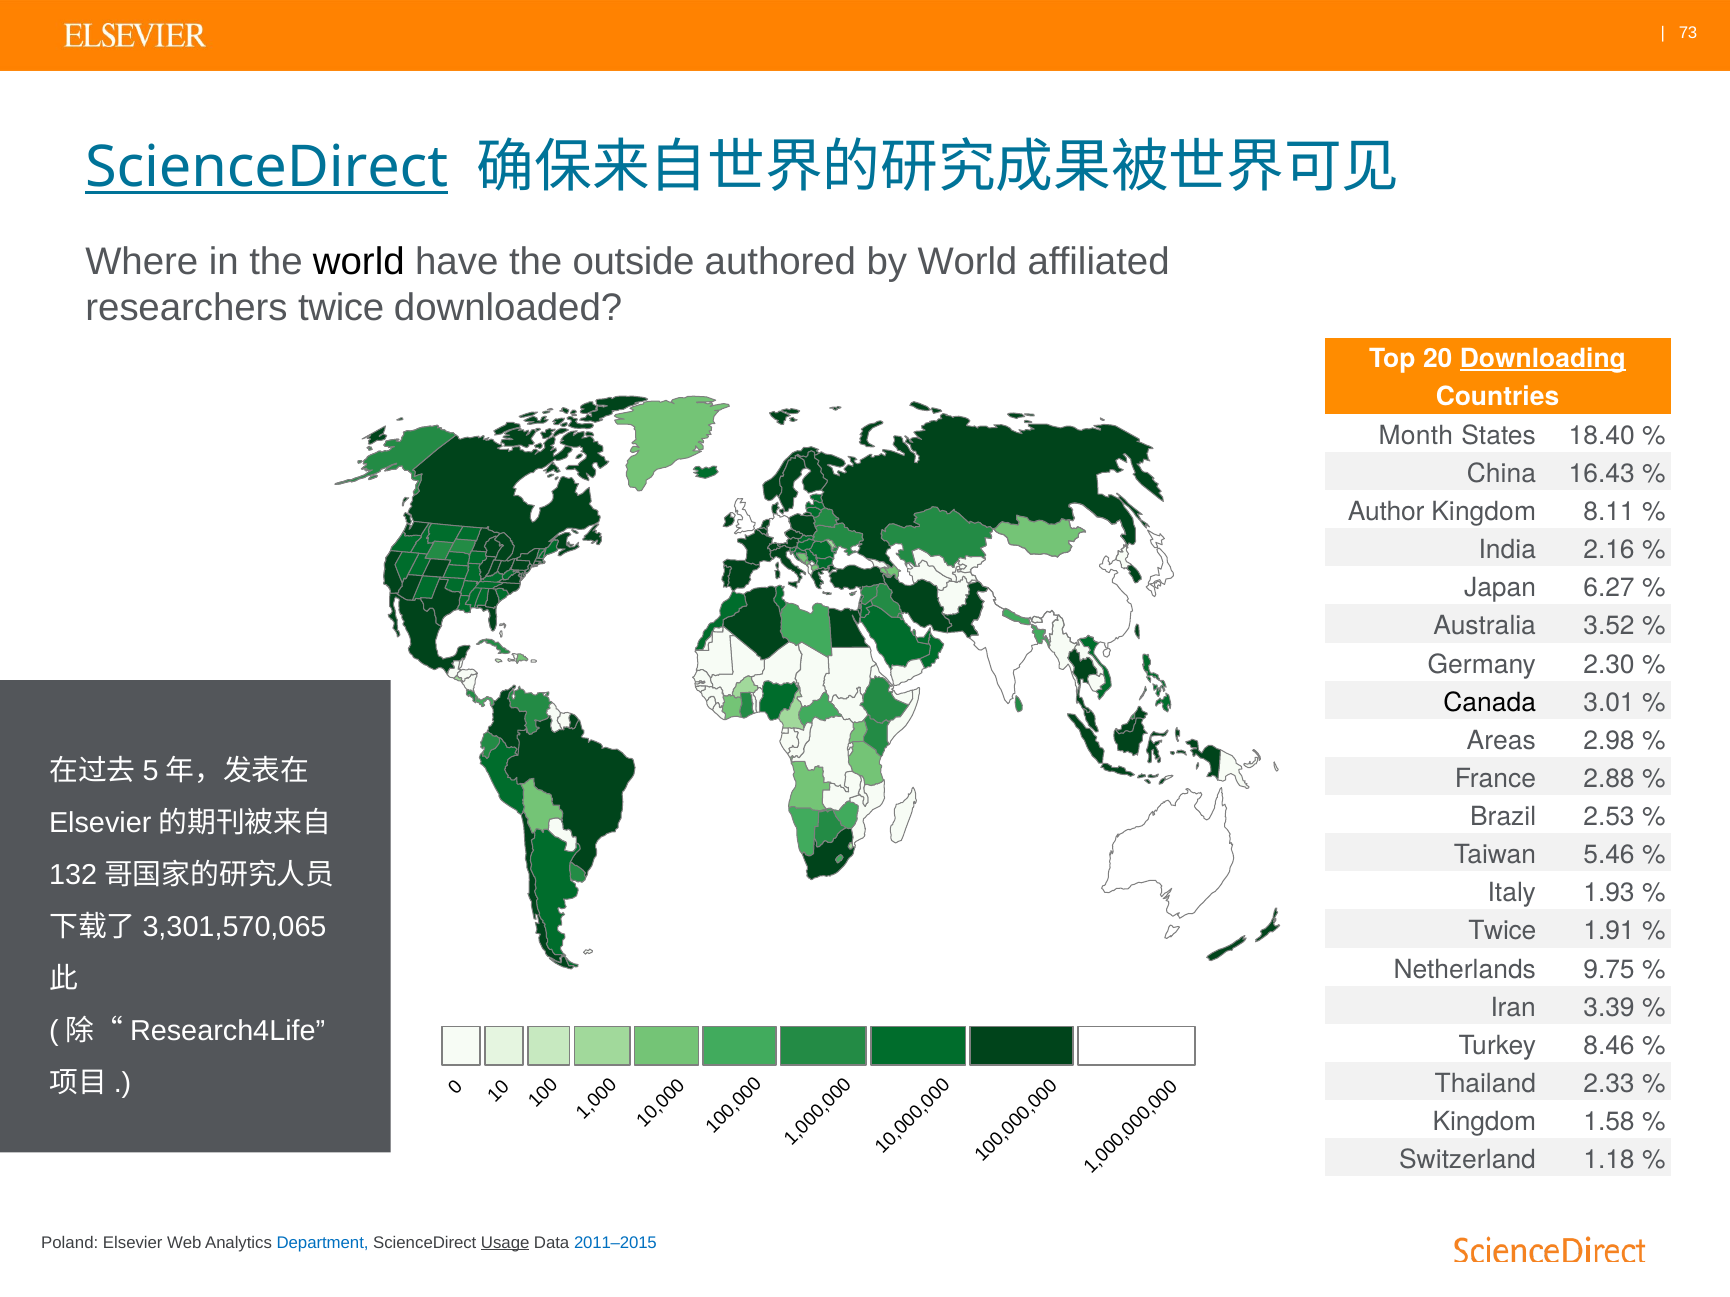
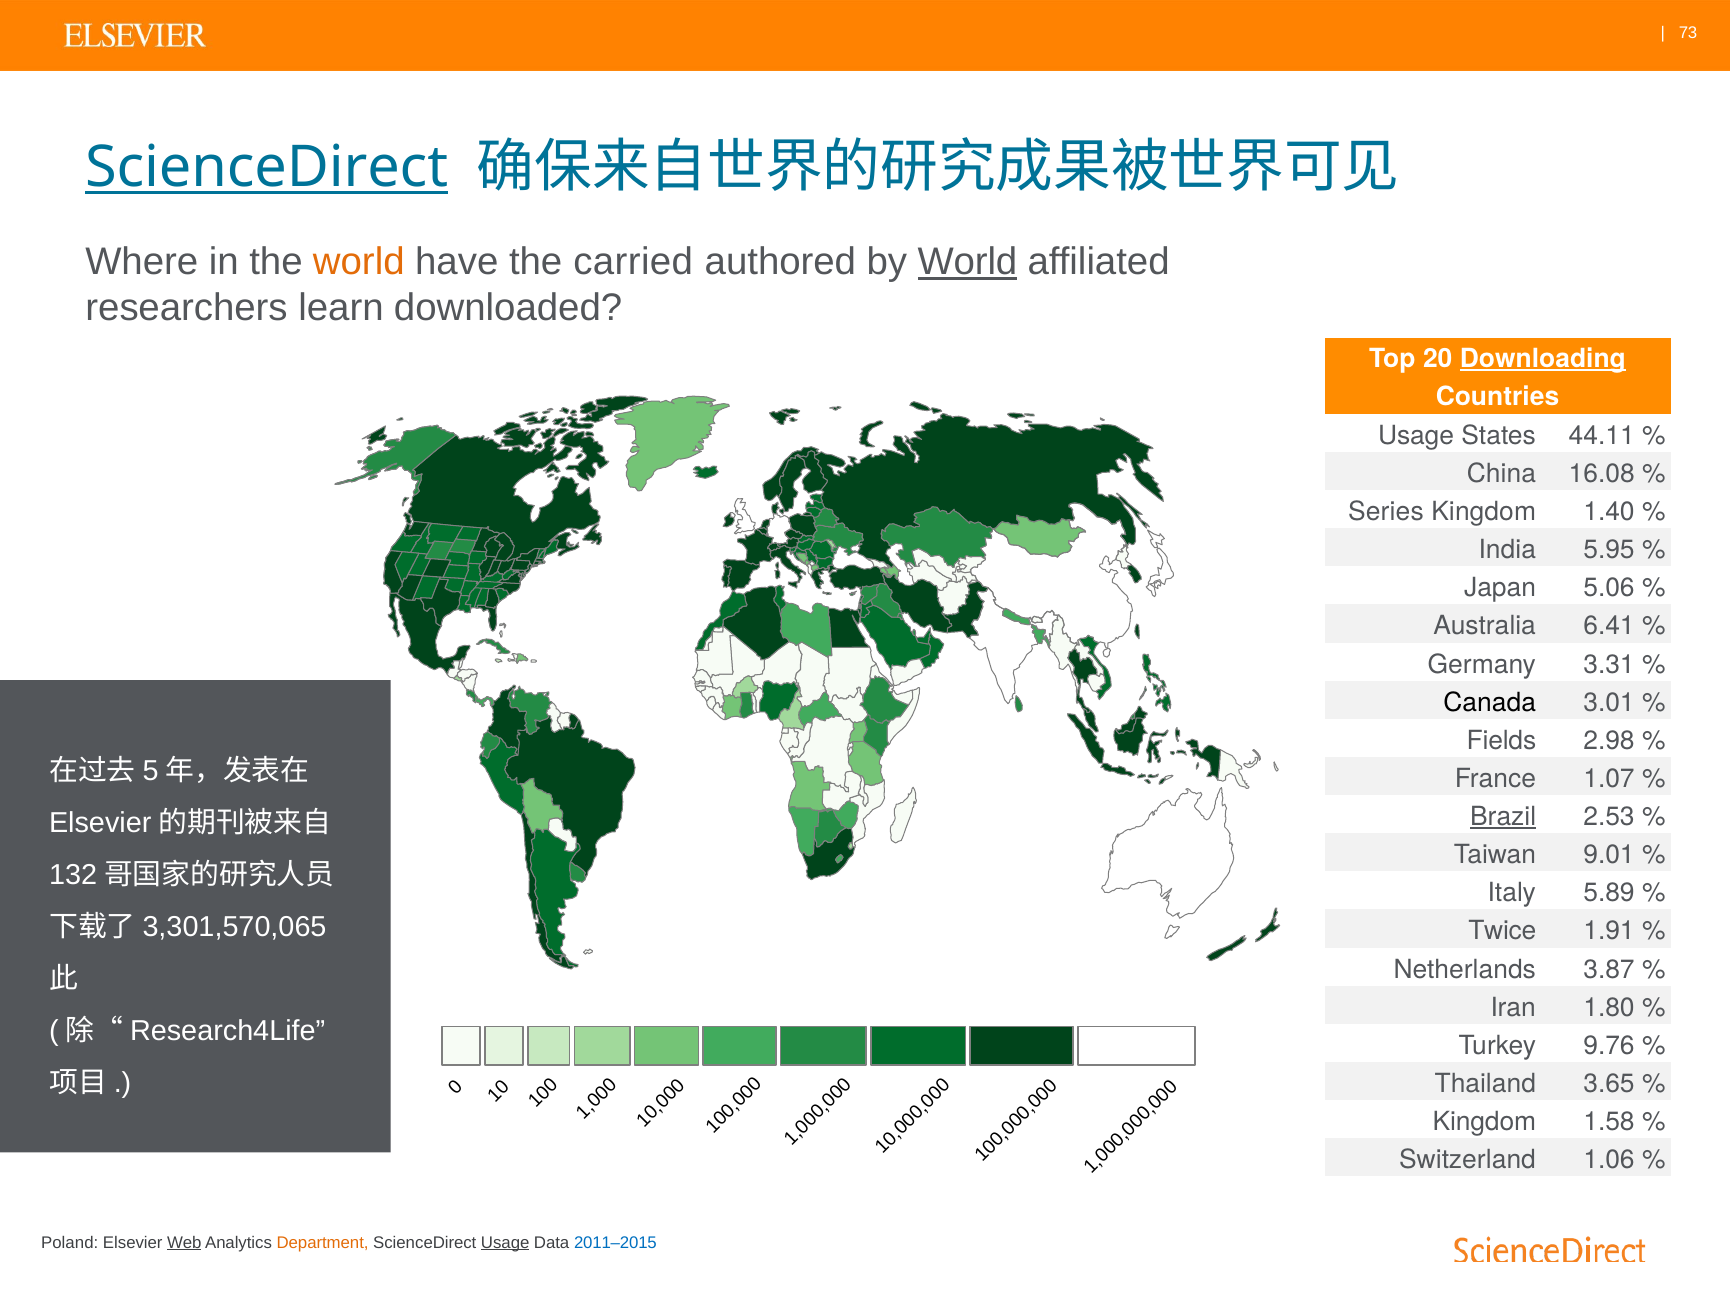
world colour: black -> orange (359, 262)
outside: outside -> carried (633, 262)
World underline: none -> present (967, 262)
researchers twice: twice -> learn (341, 308)
Month: Month -> Usage (1416, 436)
18.40: 18.40 -> 44.11 (1602, 436)
16.43: 16.43 -> 16.08 (1602, 474)
Author: Author -> Series (1386, 512)
8.11: 8.11 -> 1.40 (1609, 512)
2.16: 2.16 -> 5.95 (1609, 550)
6.27: 6.27 -> 5.06 (1609, 588)
3.52: 3.52 -> 6.41 (1609, 626)
2.30: 2.30 -> 3.31 (1609, 665)
Areas: Areas -> Fields (1501, 741)
2.88: 2.88 -> 1.07 (1609, 779)
Brazil underline: none -> present (1503, 817)
5.46: 5.46 -> 9.01 (1609, 855)
1.93: 1.93 -> 5.89 (1609, 893)
9.75: 9.75 -> 3.87 (1609, 970)
3.39: 3.39 -> 1.80 (1609, 1008)
8.46: 8.46 -> 9.76 (1609, 1046)
2.33: 2.33 -> 3.65 (1609, 1084)
1.18: 1.18 -> 1.06 (1609, 1160)
Web underline: none -> present (184, 1243)
Department colour: blue -> orange (323, 1243)
